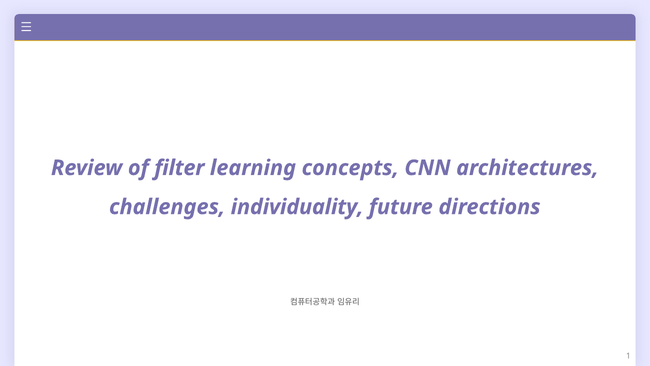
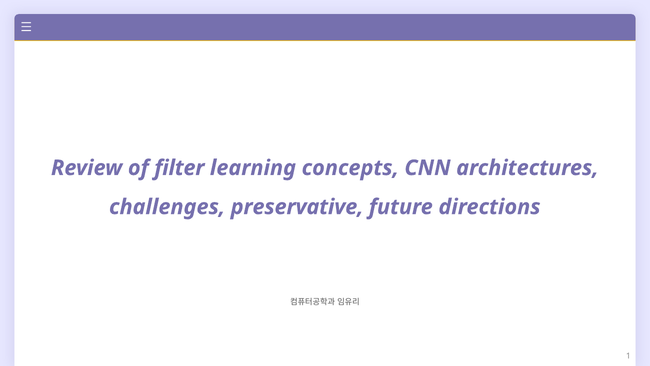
individuality: individuality -> preservative (297, 207)
